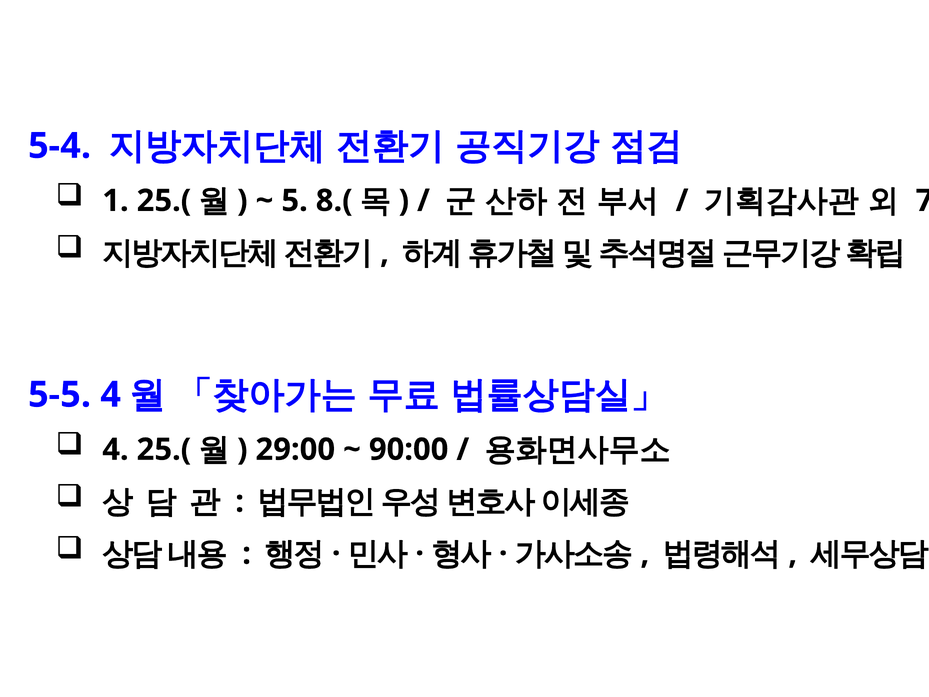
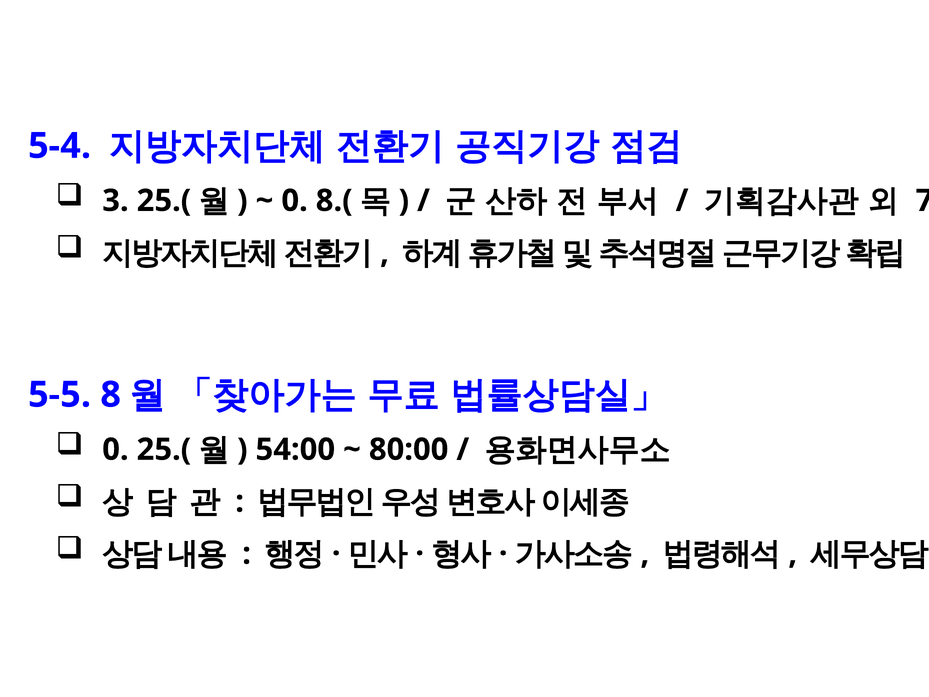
1: 1 -> 3 (115, 201)
5: 5 -> 0 (295, 201)
5-5 4: 4 -> 8 (111, 395)
4: 4 -> 0 (115, 449)
29:00: 29:00 -> 54:00 (295, 449)
90:00: 90:00 -> 80:00 (409, 449)
